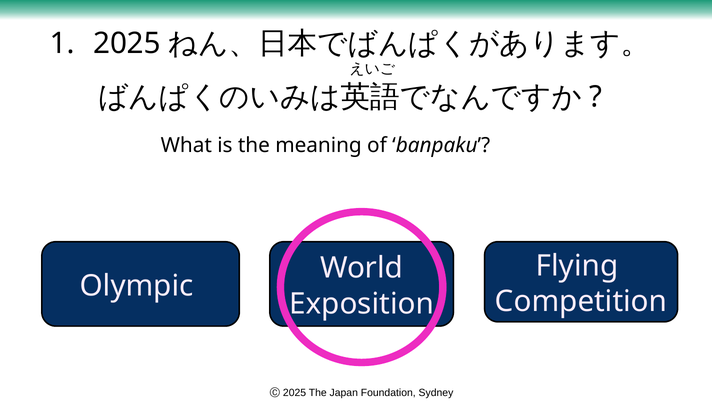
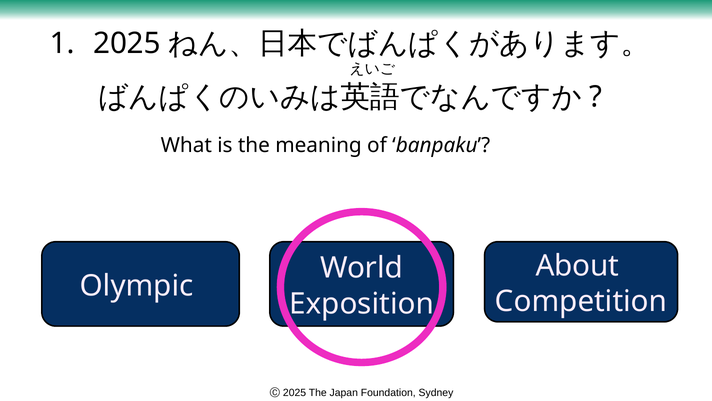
Flying: Flying -> About (577, 266)
